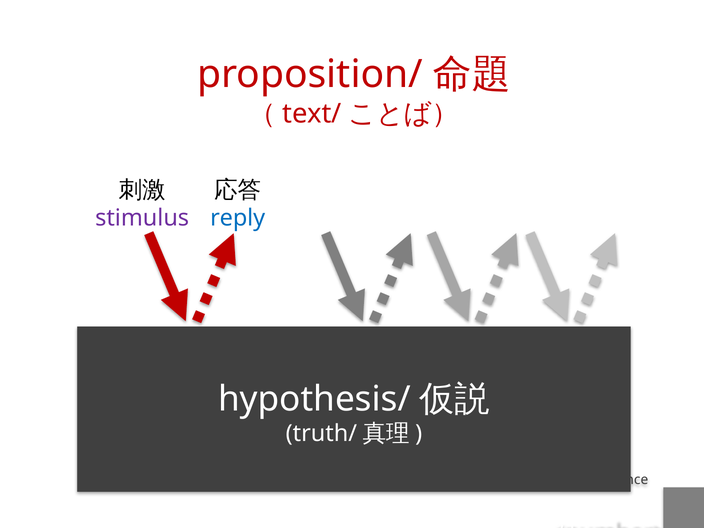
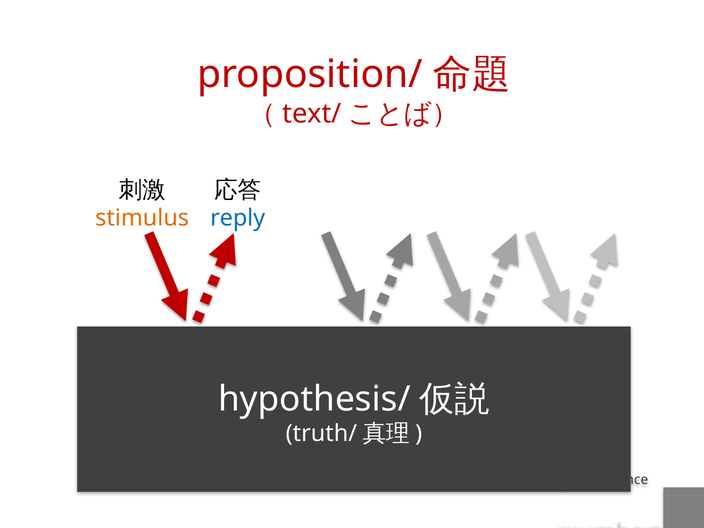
stimulus colour: purple -> orange (142, 218)
